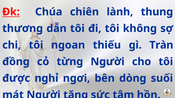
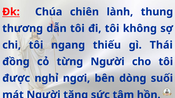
ngoan: ngoan -> ngang (68, 45)
Tràn: Tràn -> Thái (161, 45)
